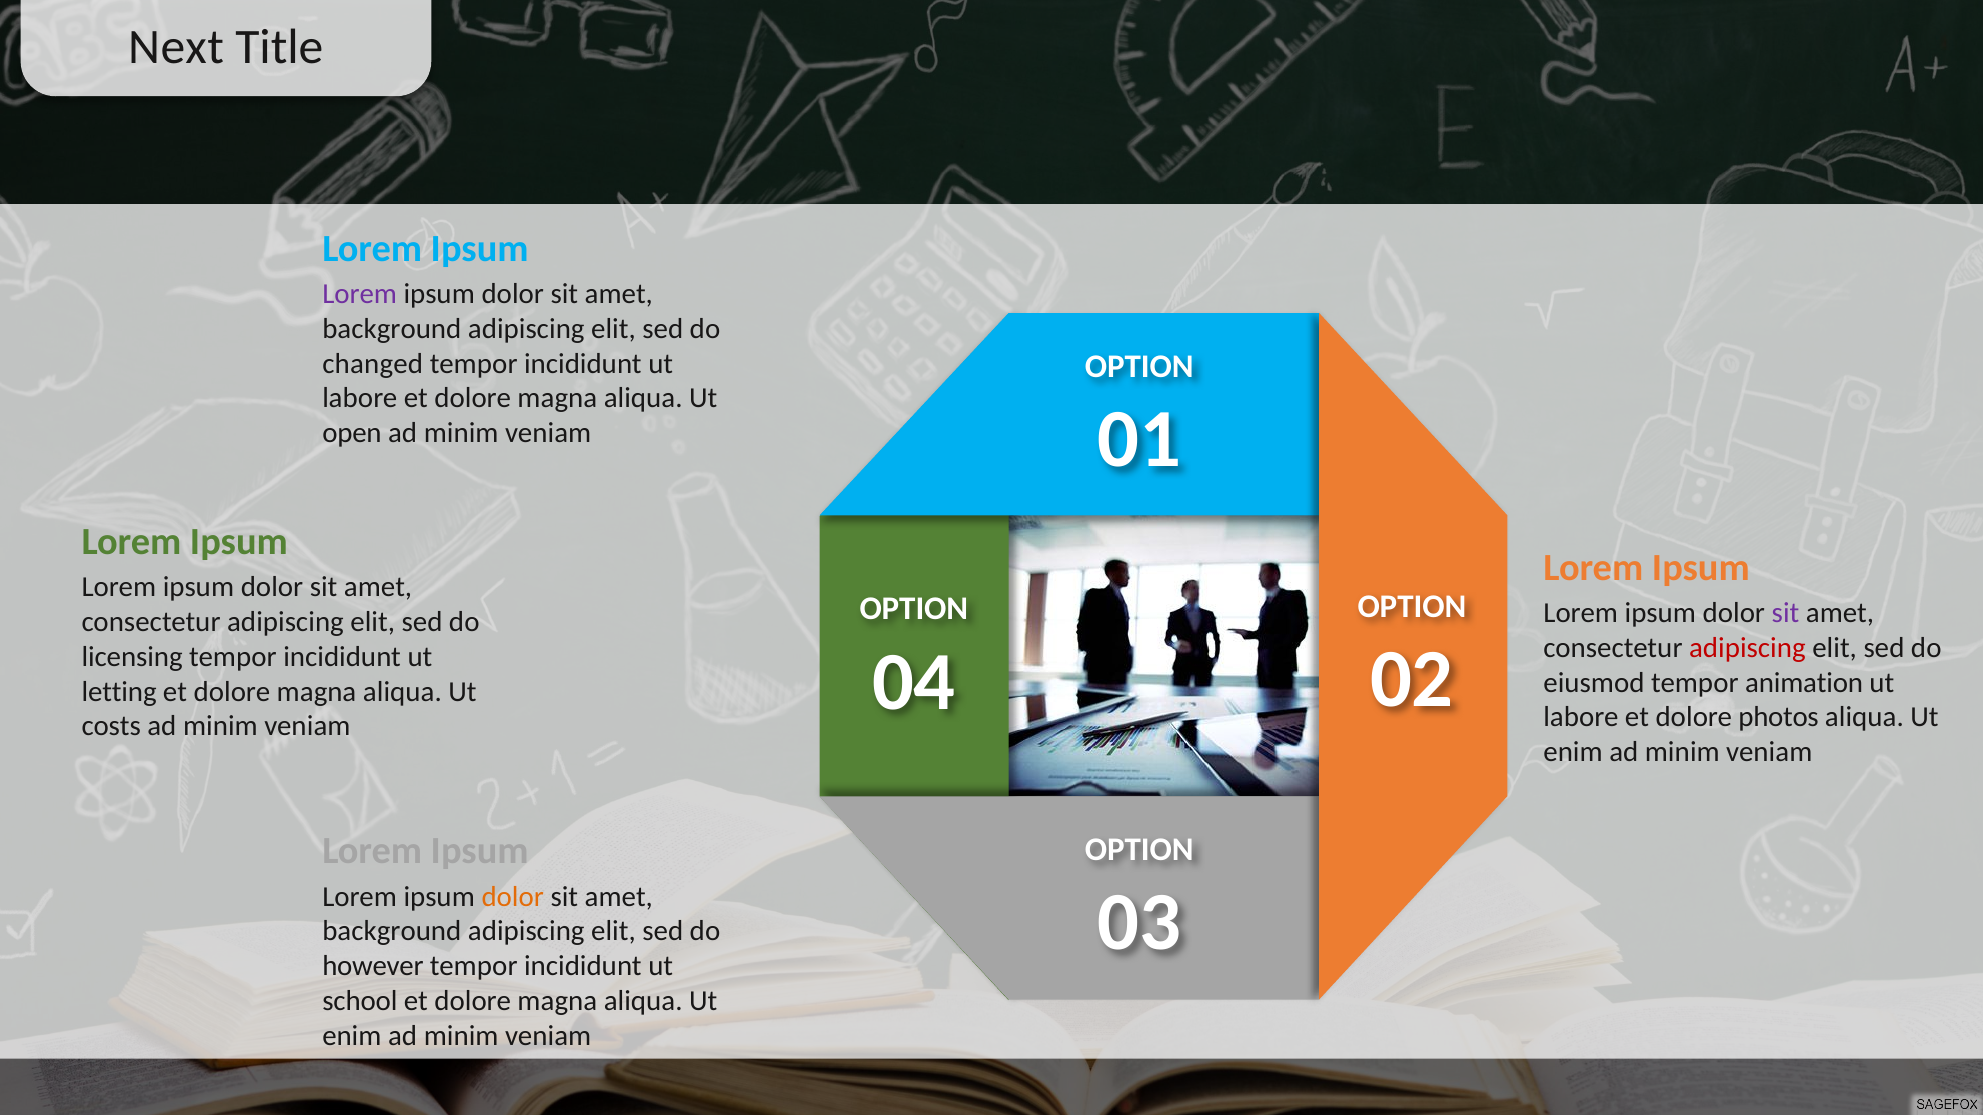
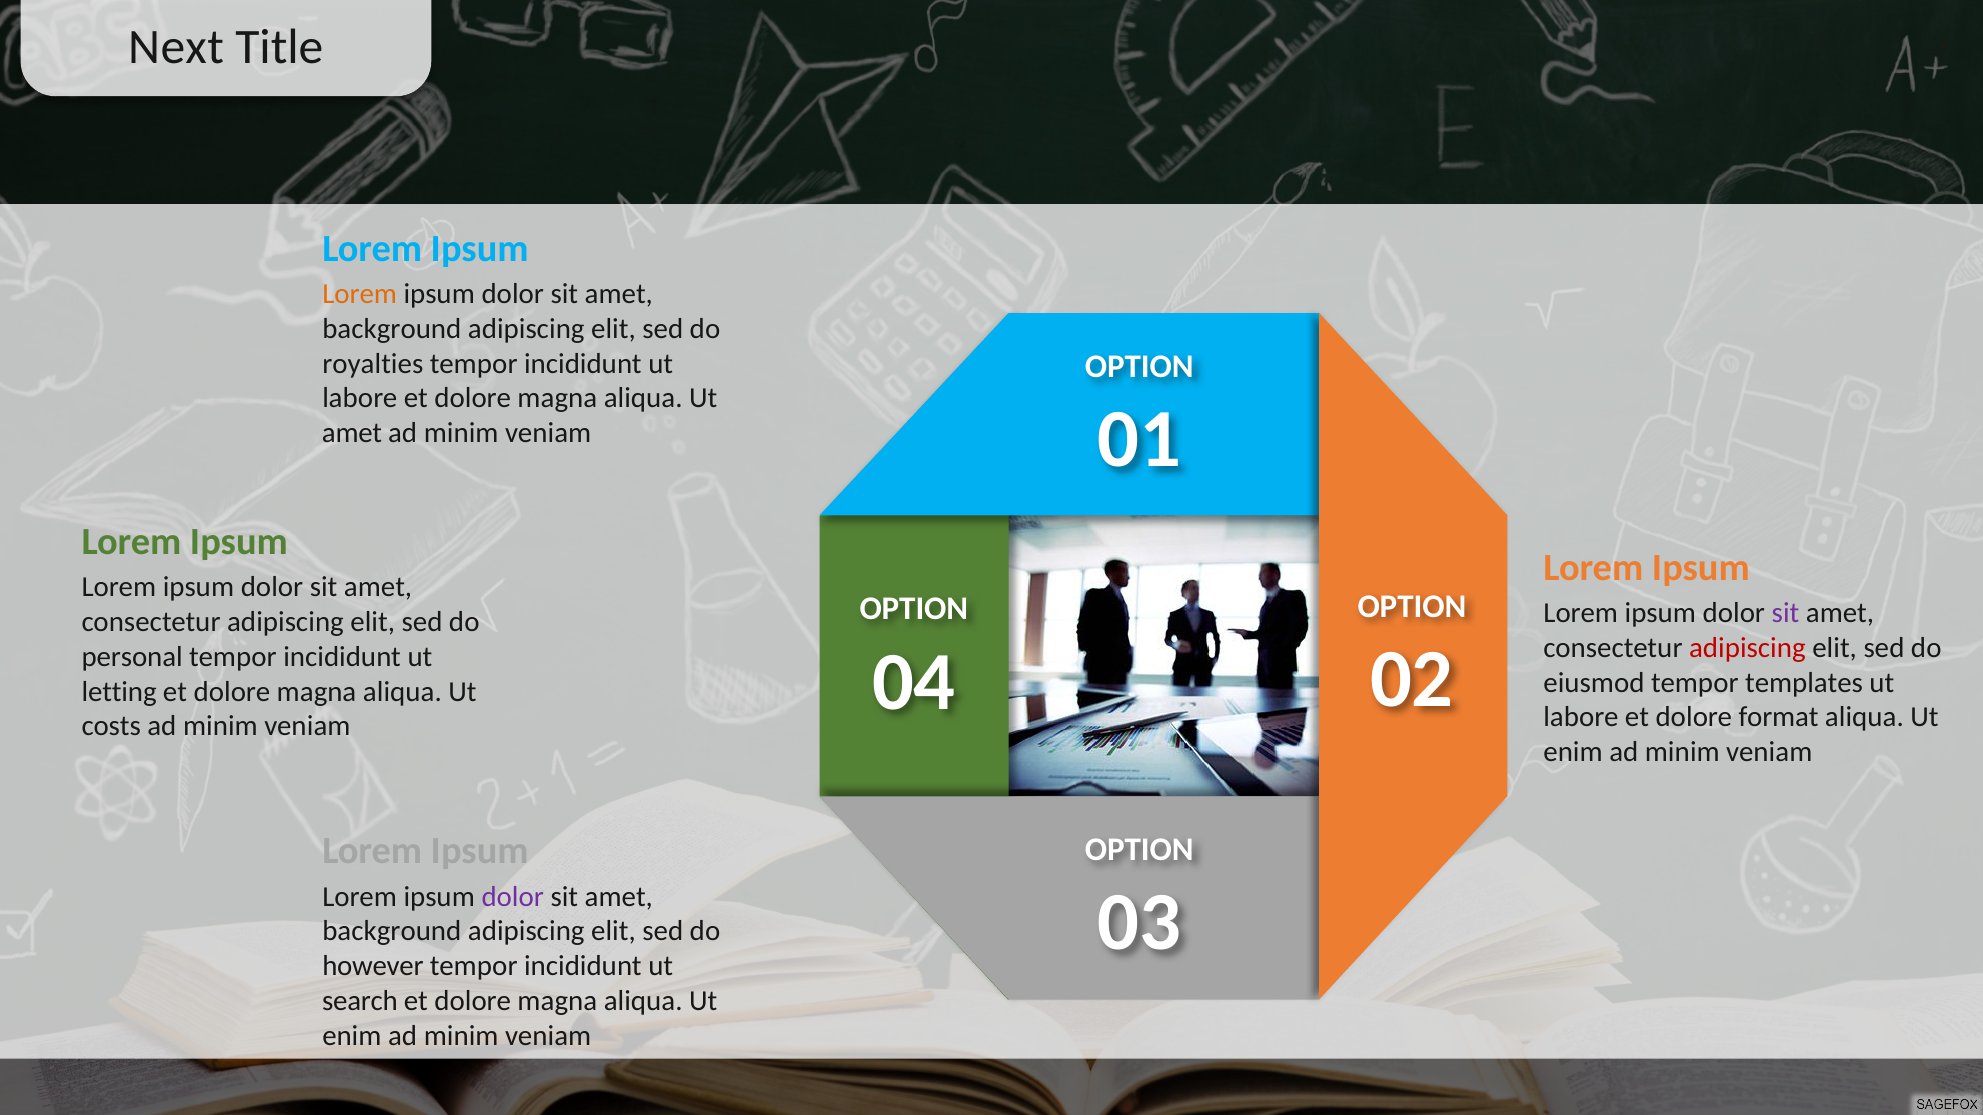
Lorem colour: purple -> orange (360, 294)
changed: changed -> royalties (373, 364)
open: open -> amet (352, 433)
licensing: licensing -> personal (132, 657)
animation: animation -> templates (1804, 683)
photos: photos -> format (1779, 718)
dolor colour: orange -> purple (513, 897)
school: school -> search (360, 1001)
